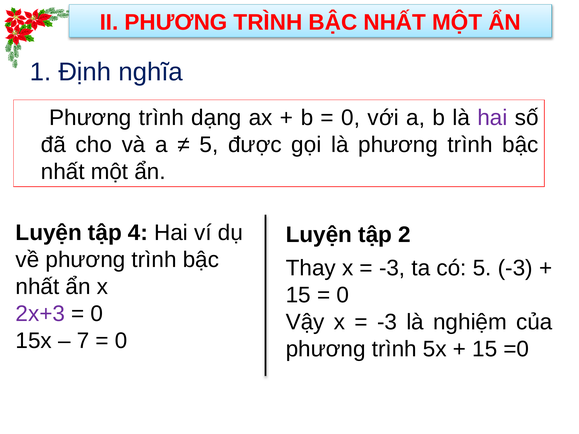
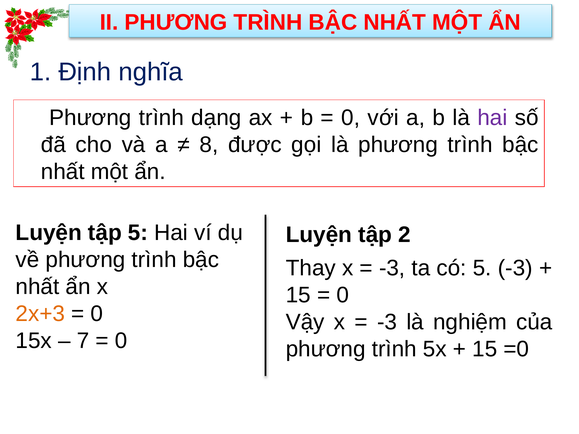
5: 5 -> 8 (209, 145)
tập 4: 4 -> 5 (138, 233)
2x+3 colour: purple -> orange (40, 314)
